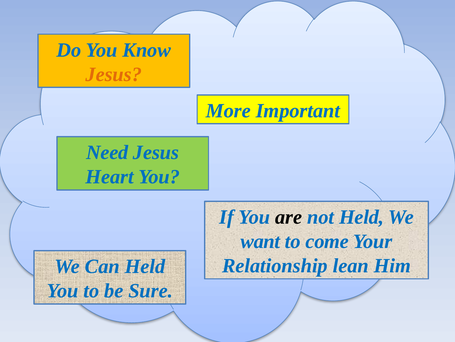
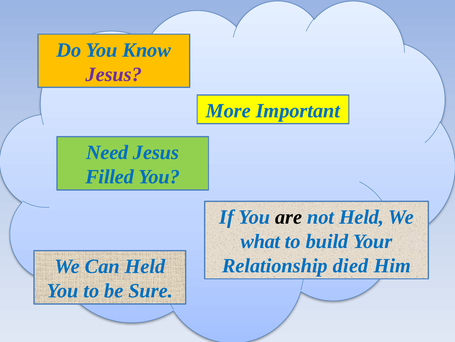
Jesus colour: orange -> purple (114, 74)
Heart: Heart -> Filled (110, 177)
want: want -> what (260, 241)
come: come -> build (327, 241)
lean: lean -> died (351, 265)
